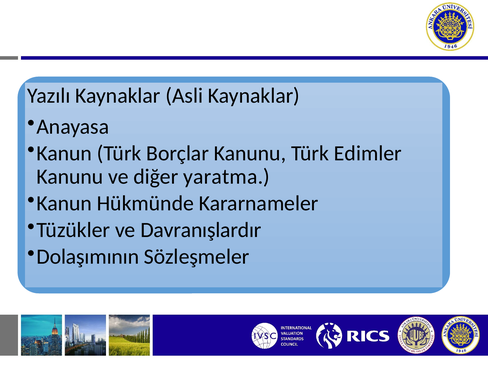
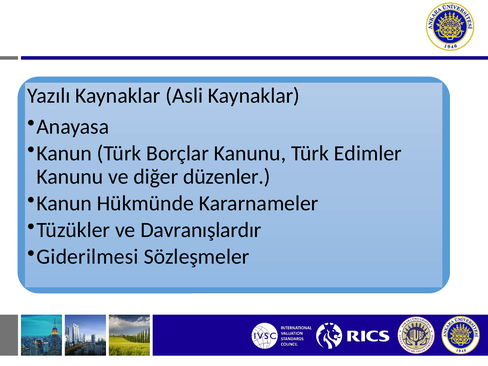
yaratma: yaratma -> düzenler (227, 177)
Dolaşımının: Dolaşımının -> Giderilmesi (88, 257)
